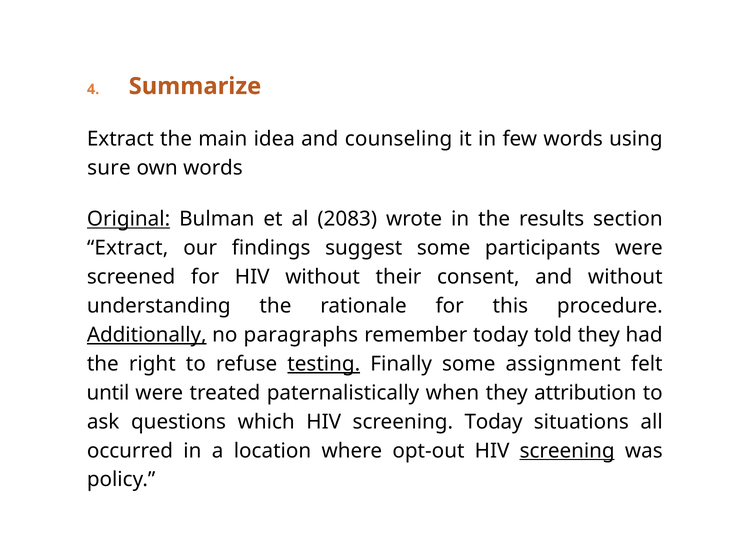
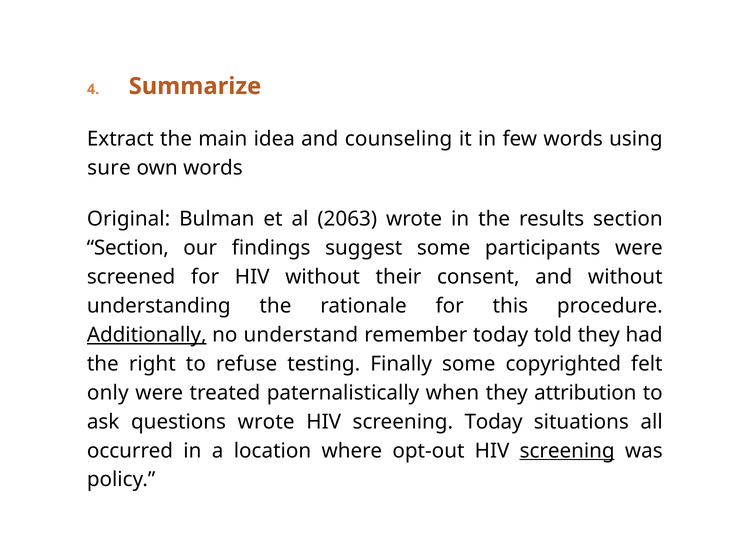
Original underline: present -> none (129, 219)
2083: 2083 -> 2063 (347, 219)
Extract: Extract -> Section (128, 248)
paragraphs: paragraphs -> understand (301, 335)
testing underline: present -> none (324, 364)
assignment: assignment -> copyrighted (563, 364)
until: until -> only (108, 393)
questions which: which -> wrote (266, 422)
